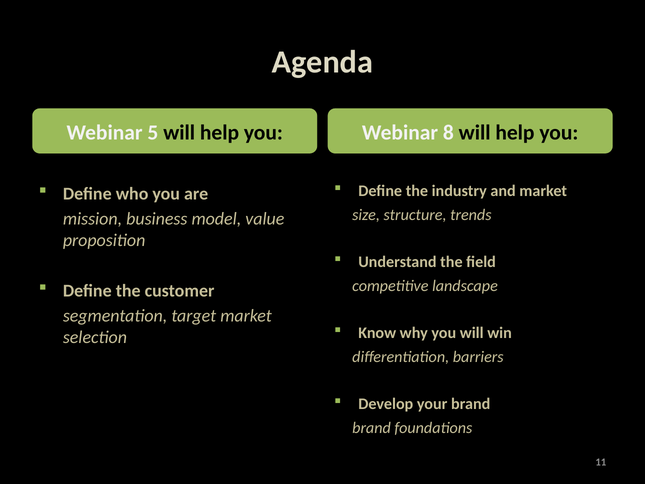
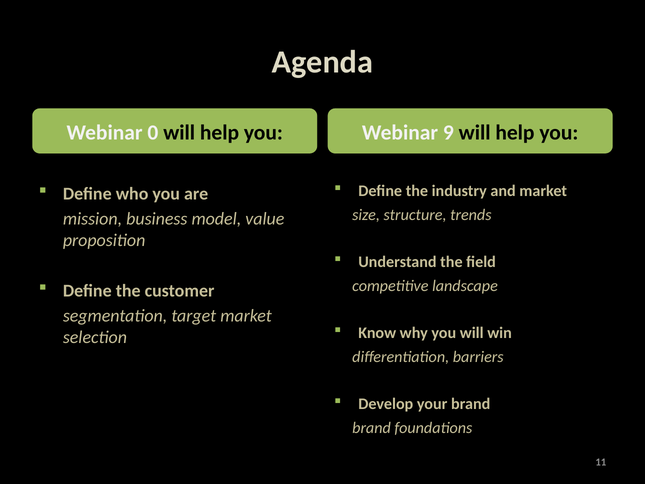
5: 5 -> 0 (153, 132)
8: 8 -> 9 (448, 132)
